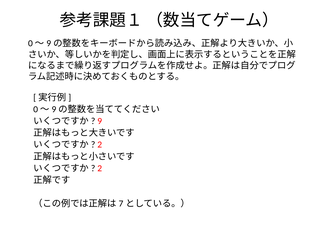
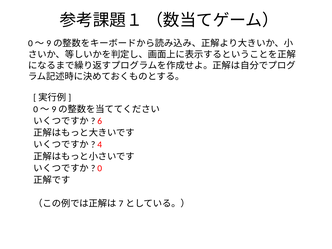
9: 9 -> 6 (100, 121)
2: 2 -> 4 (100, 145)
2: 2 -> 0 (100, 168)
